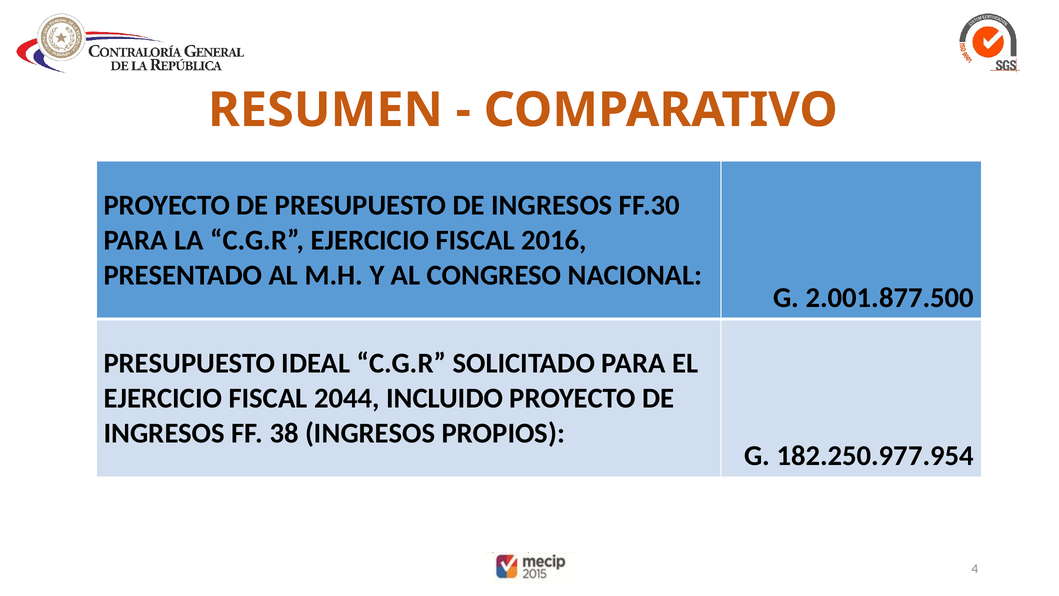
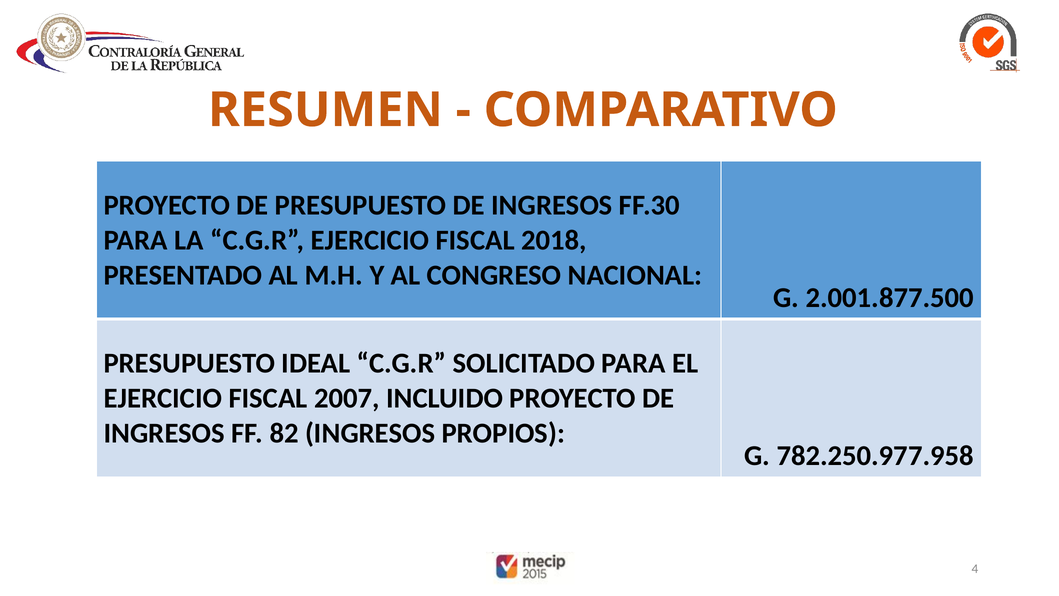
2016: 2016 -> 2018 (554, 240)
2044: 2044 -> 2007 (347, 398)
38: 38 -> 82 (284, 433)
182.250.977.954: 182.250.977.954 -> 782.250.977.958 (875, 455)
